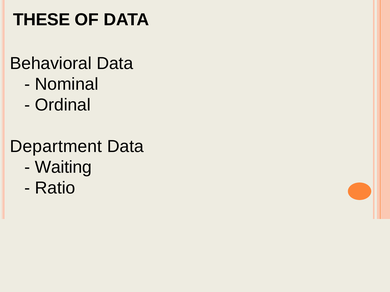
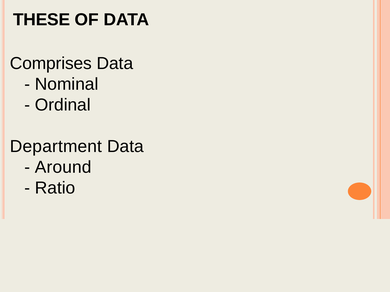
Behavioral: Behavioral -> Comprises (51, 63)
Waiting: Waiting -> Around (63, 167)
